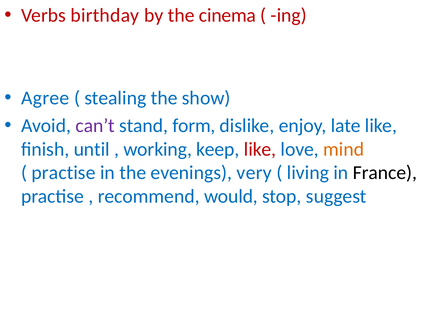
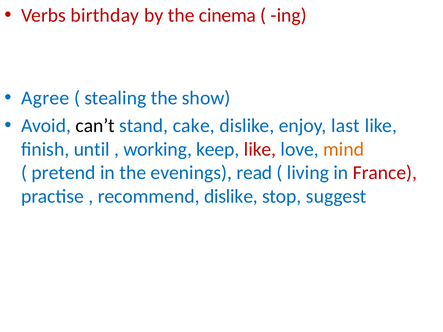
can’t colour: purple -> black (95, 126)
form: form -> cake (194, 126)
late: late -> last (345, 126)
practise: practise -> pretend (64, 173)
very: very -> read (254, 173)
France colour: black -> red (385, 173)
recommend would: would -> dislike (231, 197)
